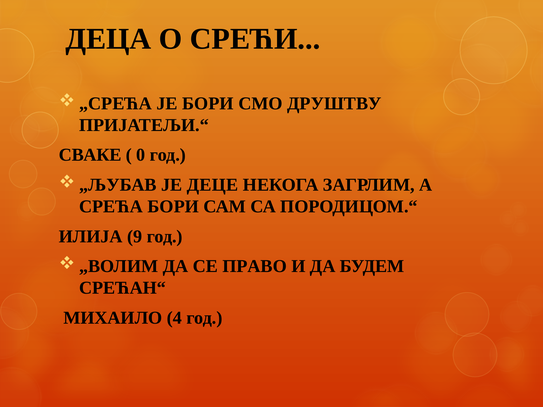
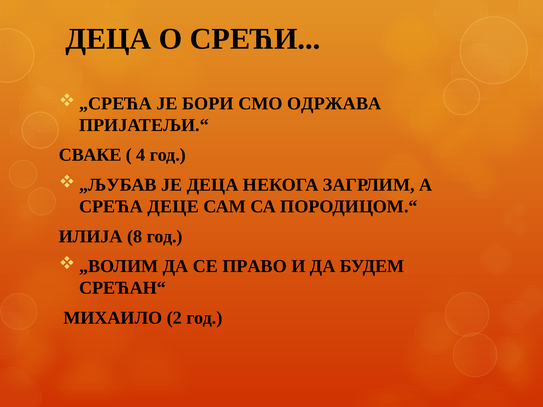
ДРУШТВУ: ДРУШТВУ -> ОДРЖАВА (334, 104)
0: 0 -> 4 (141, 155)
ЈЕ ДЕЦЕ: ДЕЦЕ -> ДЕЦА (213, 185)
СРЕЋА БОРИ: БОРИ -> ДЕЦЕ (173, 207)
9: 9 -> 8 (135, 237)
4: 4 -> 2 (174, 318)
